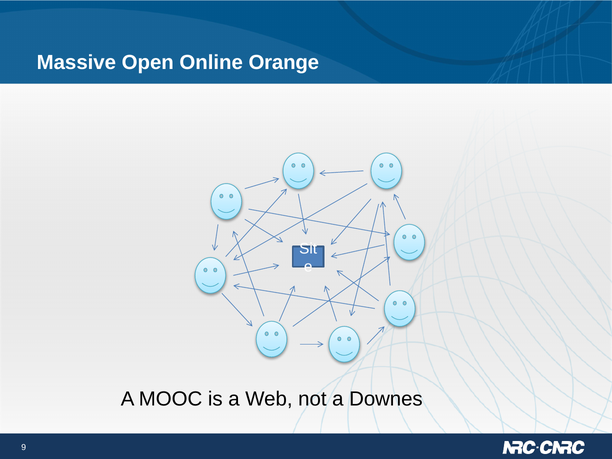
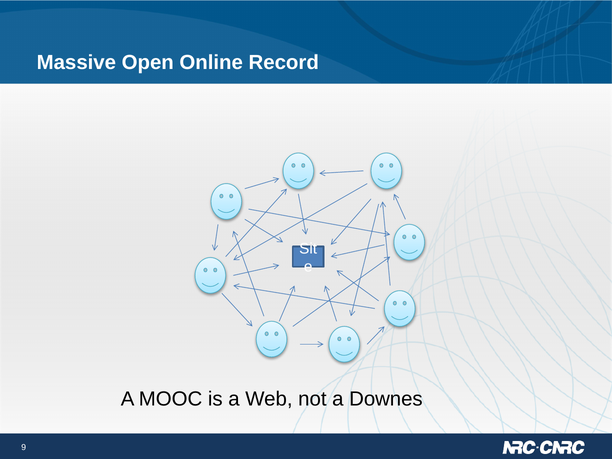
Orange: Orange -> Record (284, 63)
